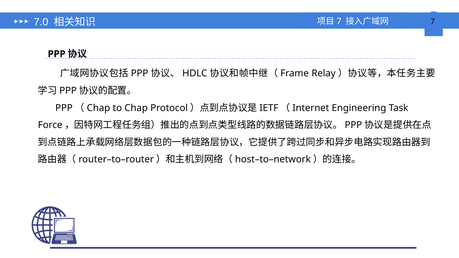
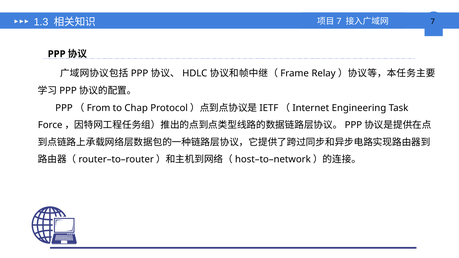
7.0: 7.0 -> 1.3 (41, 22)
Chap: Chap -> From (99, 108)
